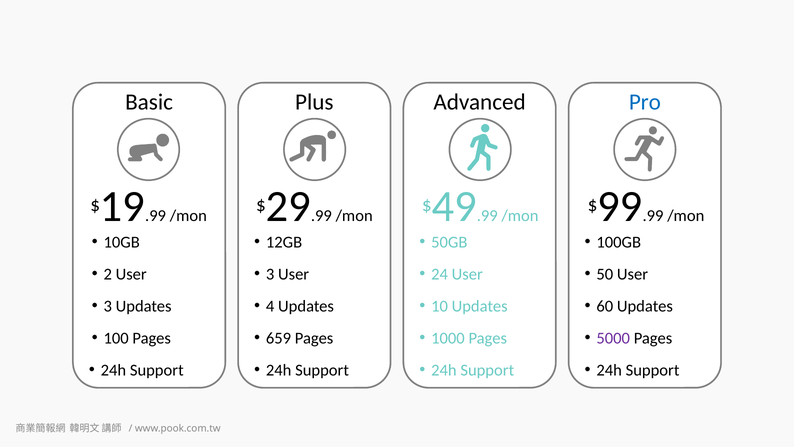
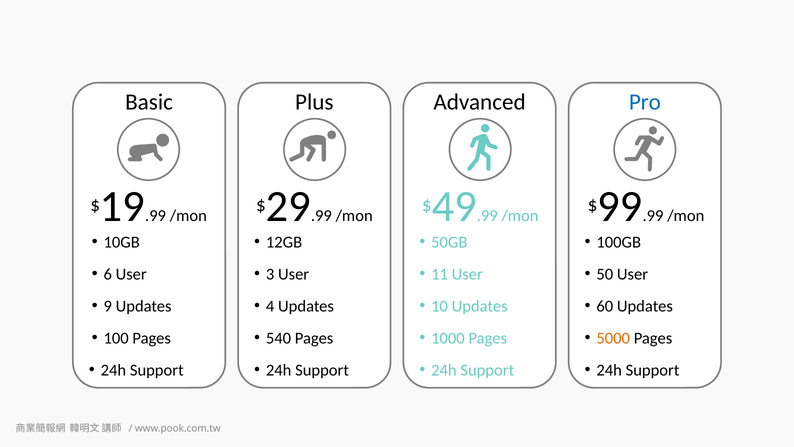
2: 2 -> 6 (108, 274)
24: 24 -> 11 (440, 274)
3: 3 -> 9 (108, 306)
659: 659 -> 540 (279, 338)
5000 colour: purple -> orange (613, 338)
